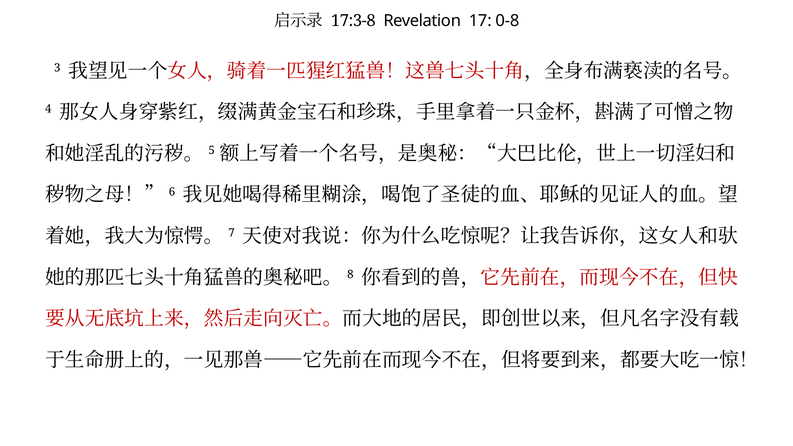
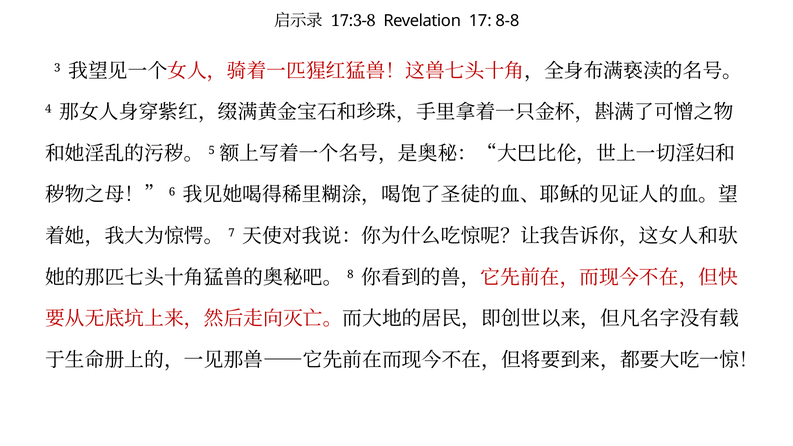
0-8: 0-8 -> 8-8 (507, 21)
